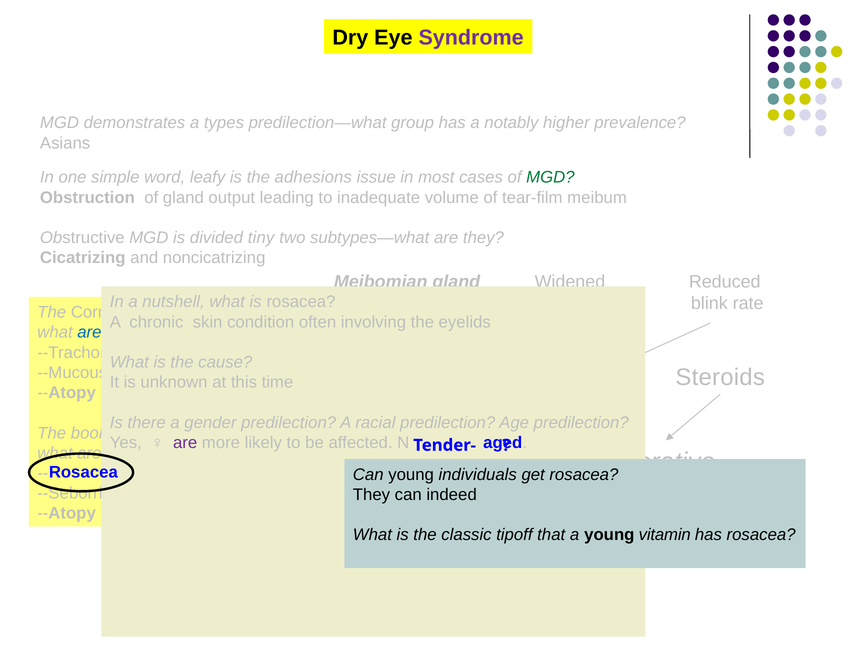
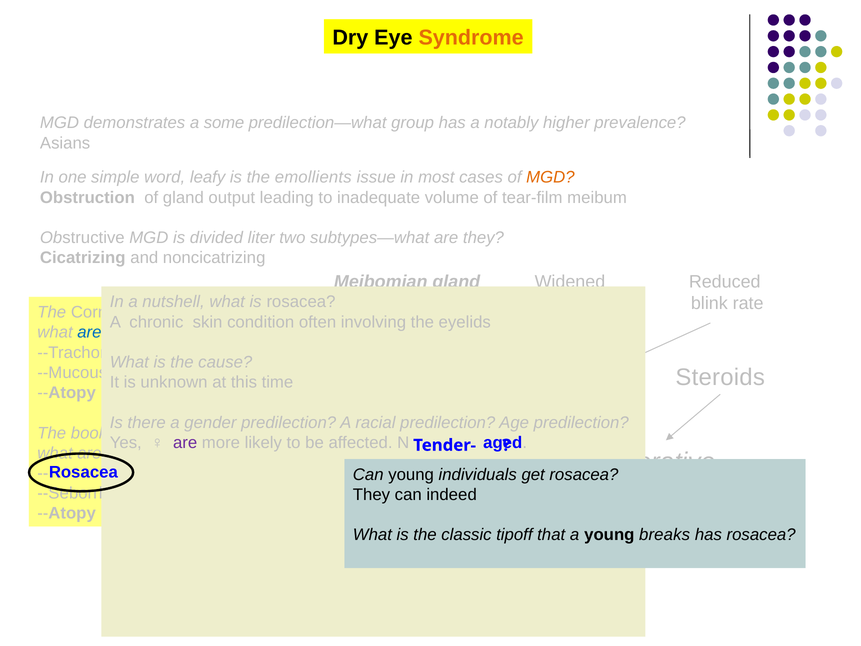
Syndrome colour: purple -> orange (471, 38)
types: types -> some (224, 123)
adhesions: adhesions -> emollients (313, 177)
MGD colour: green -> orange (550, 177)
tiny: tiny -> liter (261, 238)
vitamin: vitamin -> breaks (665, 535)
